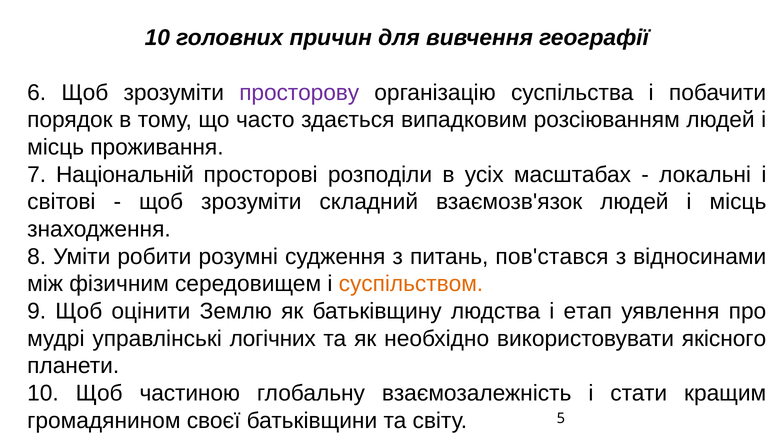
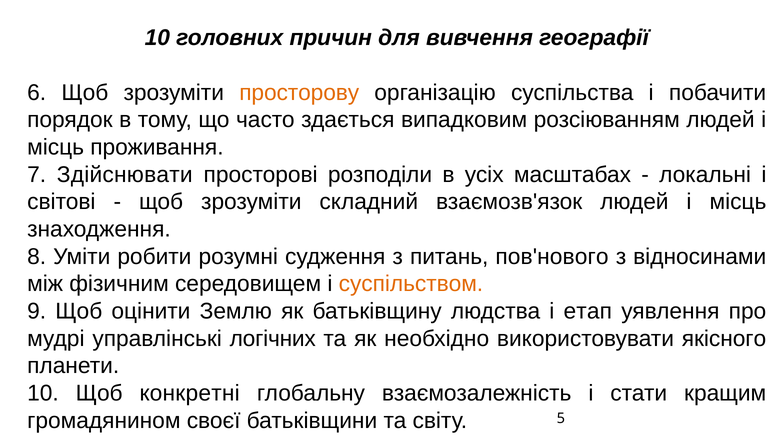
просторову colour: purple -> orange (299, 92)
Національній: Національній -> Здійснювати (125, 174)
пов'стався: пов'стався -> пов'нового (552, 256)
частиною: частиною -> конкретні (190, 393)
